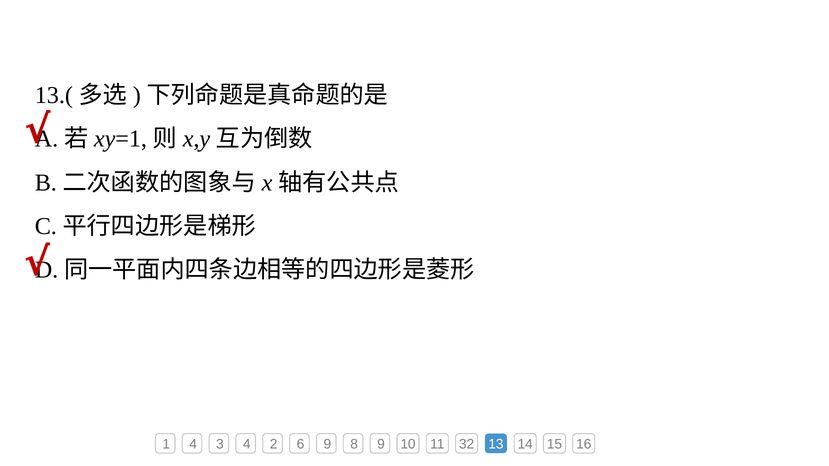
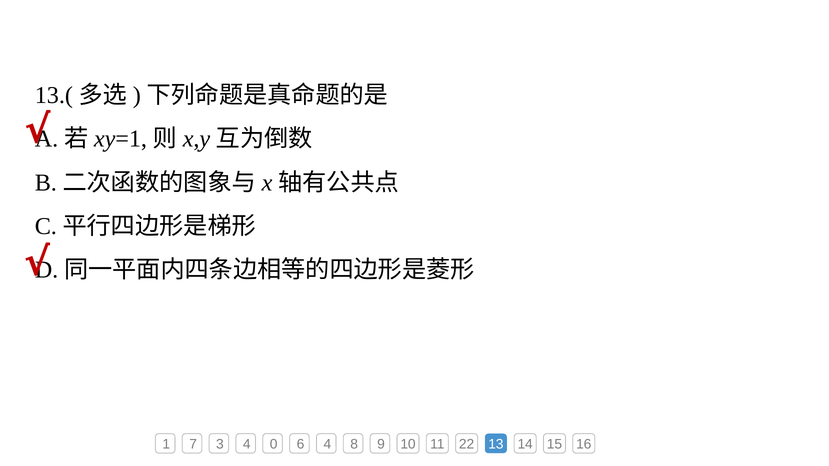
1 4: 4 -> 7 (193, 445)
2: 2 -> 0 (274, 445)
6 9: 9 -> 4 (327, 445)
32: 32 -> 22 (467, 445)
